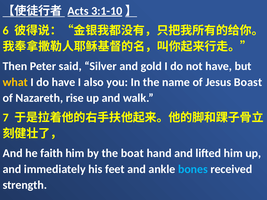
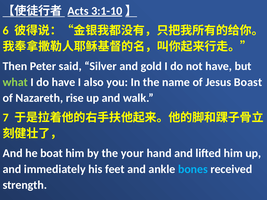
what colour: yellow -> light green (15, 82)
faith: faith -> boat (52, 153)
boat: boat -> your (132, 153)
